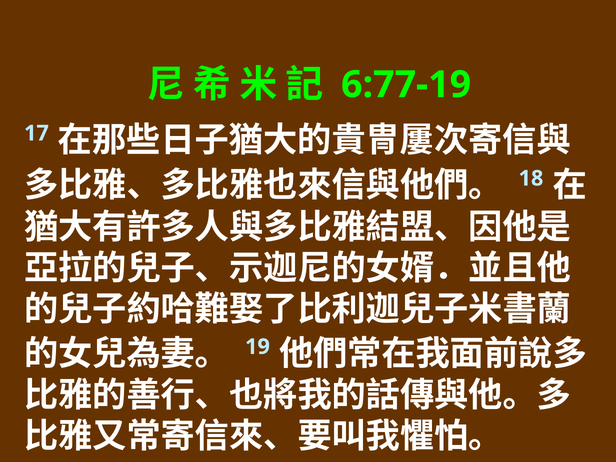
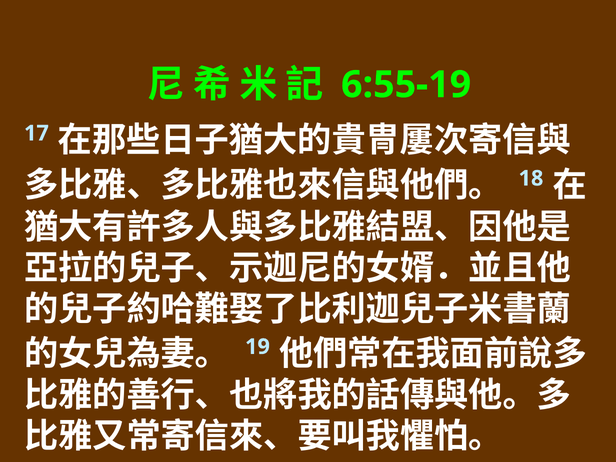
6:77-19: 6:77-19 -> 6:55-19 (406, 85)
